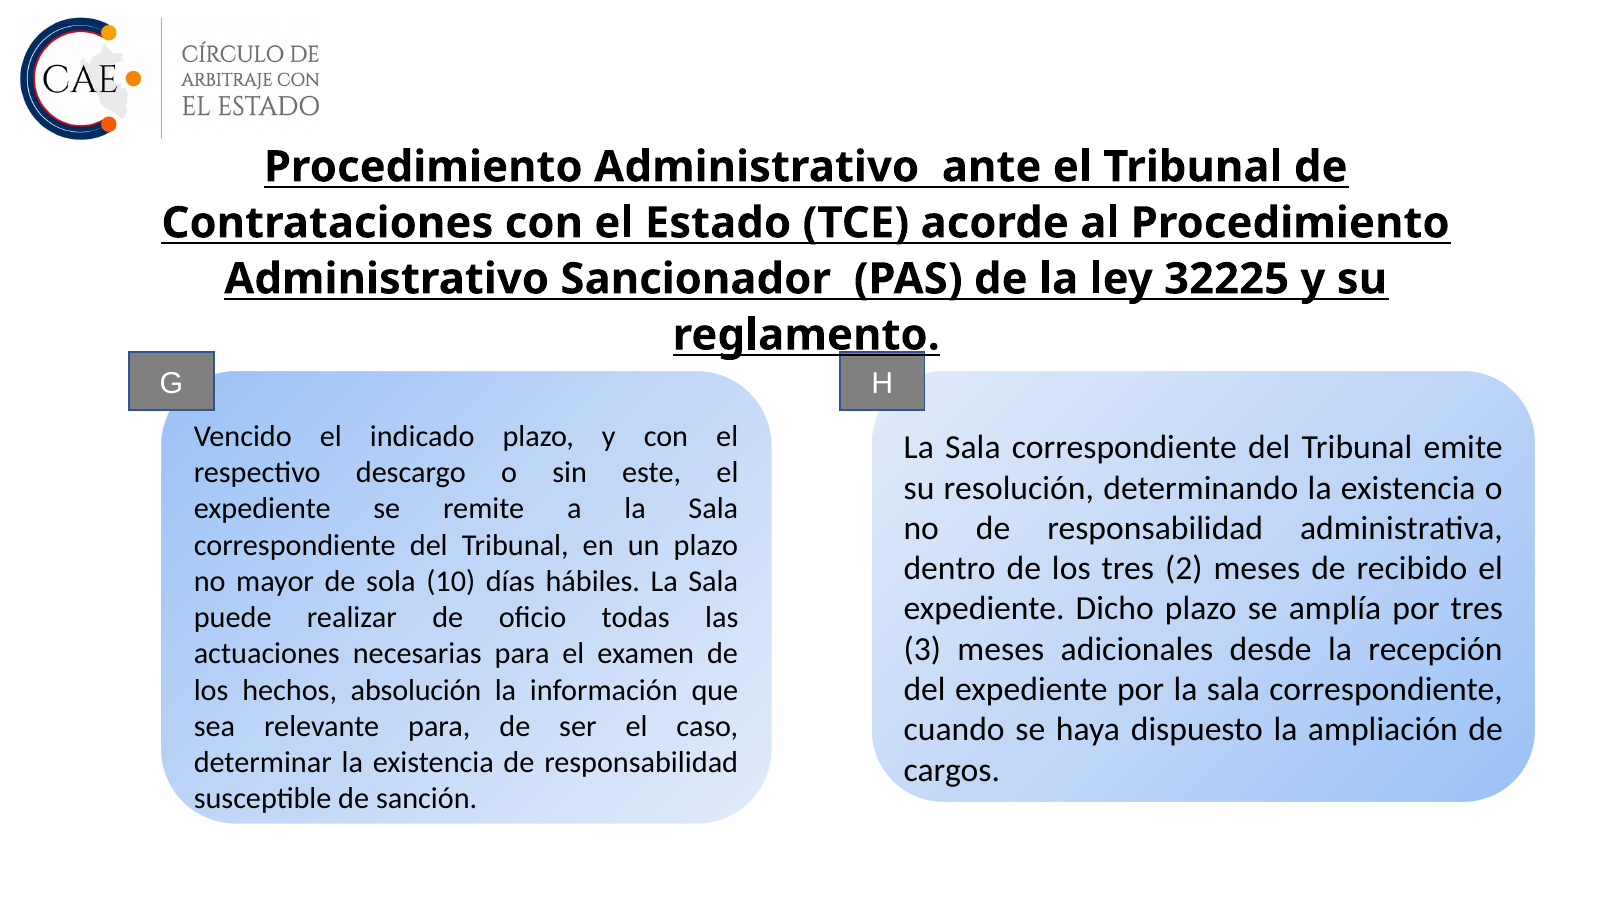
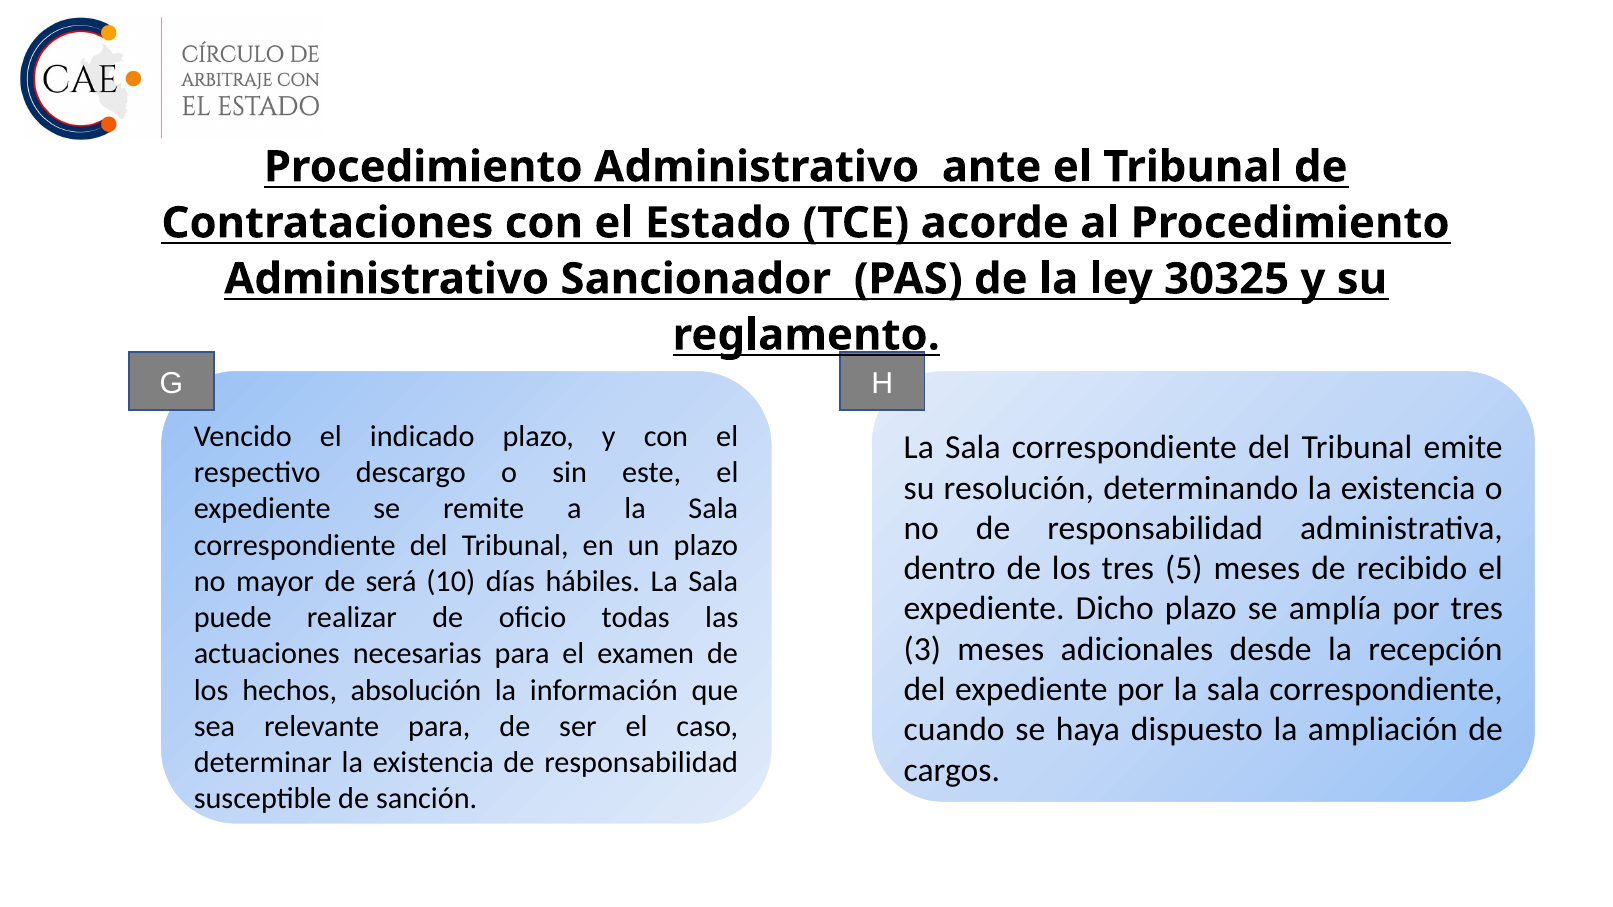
32225: 32225 -> 30325 (1227, 279)
2: 2 -> 5 (1184, 569)
sola: sola -> será (391, 582)
